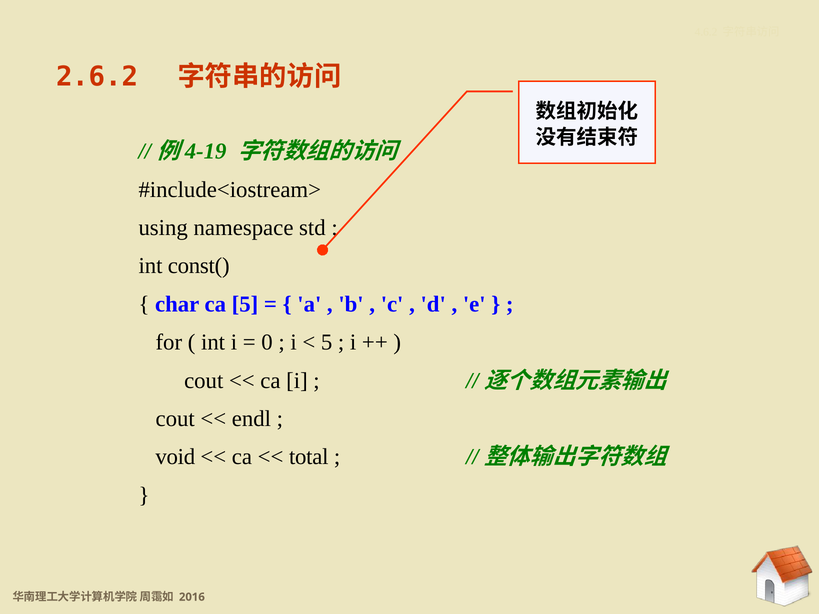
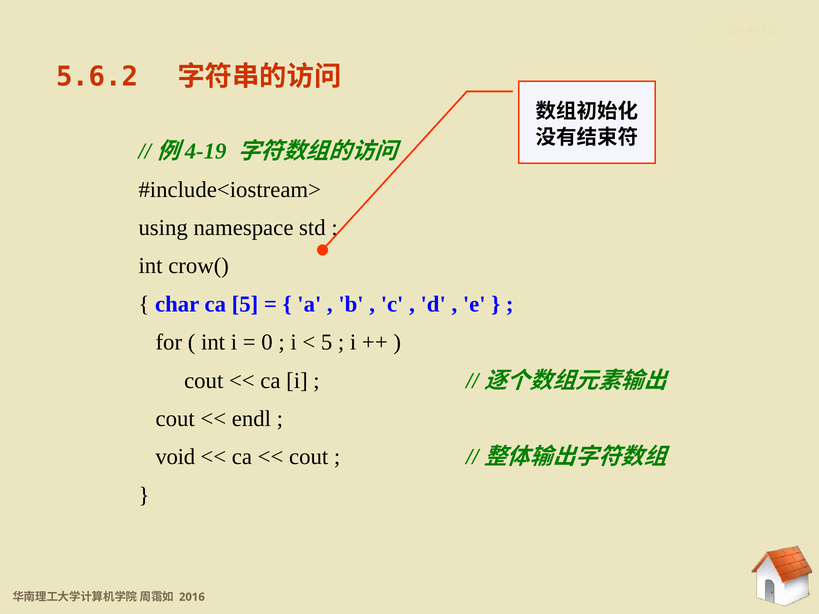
2.6.2: 2.6.2 -> 5.6.2 (97, 77)
const(: const( -> crow( (199, 266)
total: total -> cout (309, 457)
